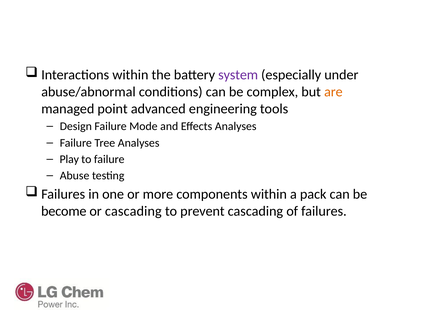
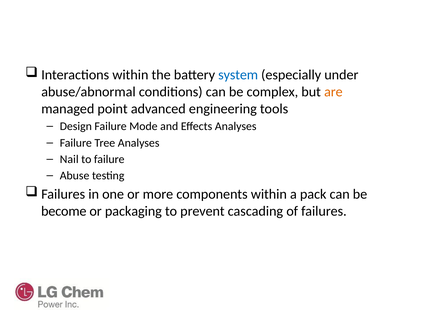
system colour: purple -> blue (238, 75)
Play: Play -> Nail (69, 159)
or cascading: cascading -> packaging (133, 211)
